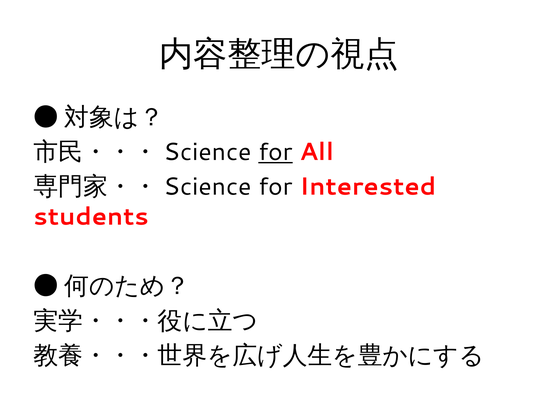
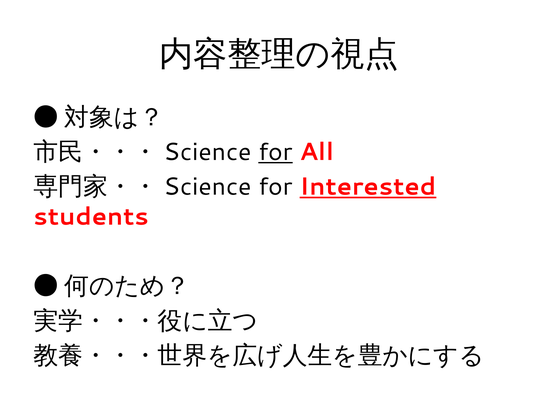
Interested underline: none -> present (368, 187)
